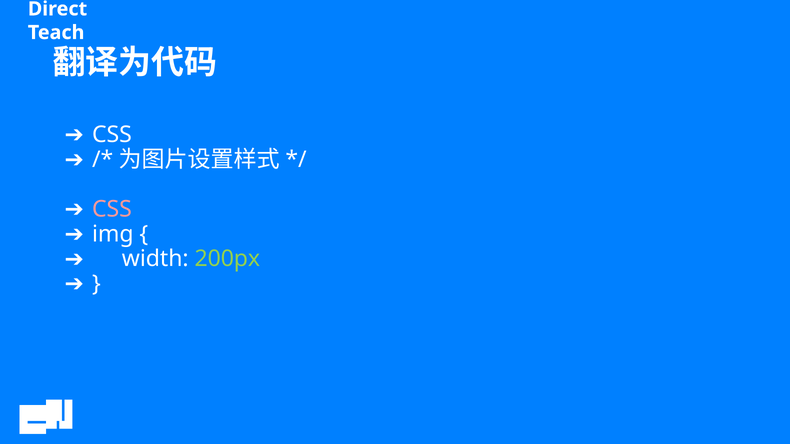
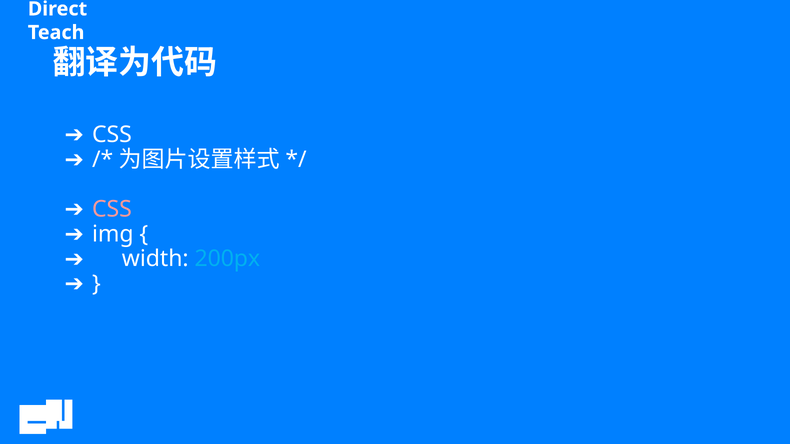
200px colour: light green -> light blue (227, 259)
